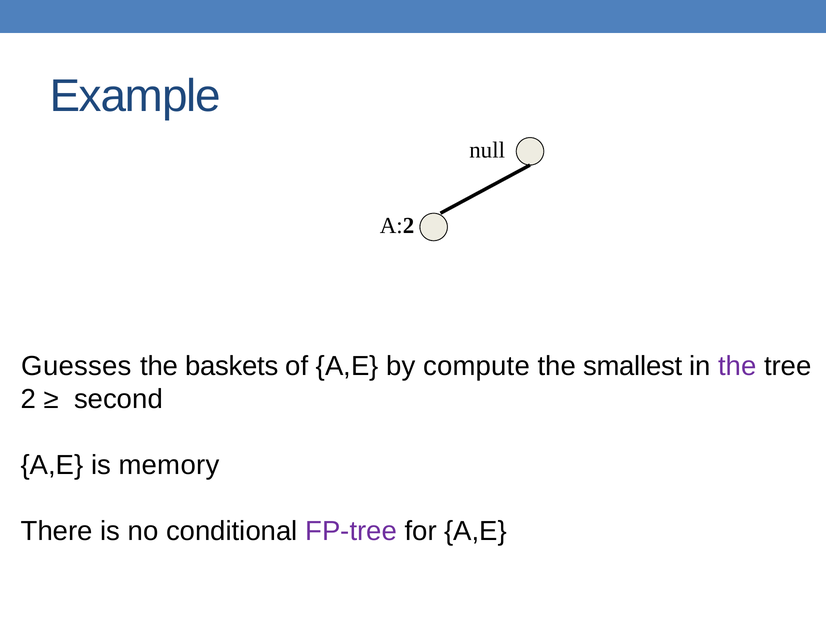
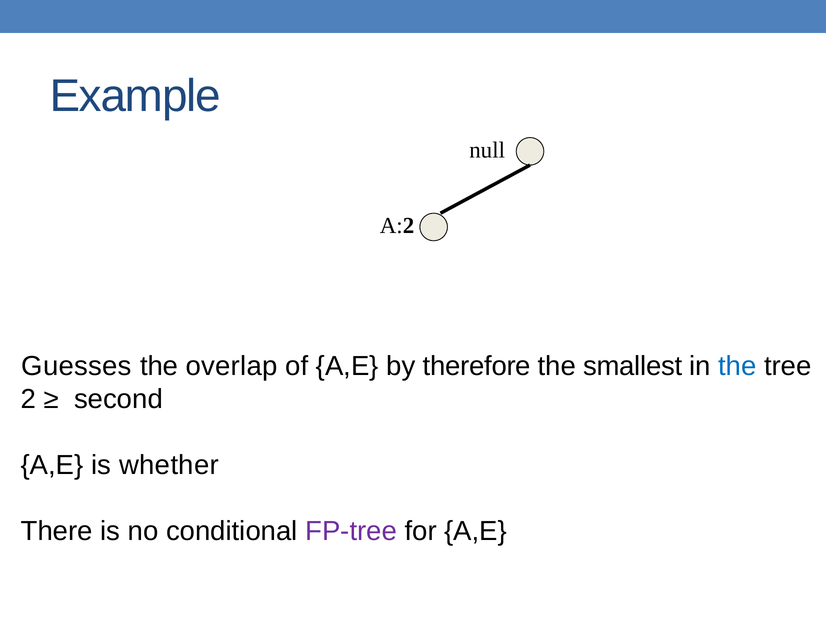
baskets: baskets -> overlap (232, 367)
compute: compute -> therefore (477, 367)
the colour: purple -> blue (737, 367)
memory: memory -> whether (169, 466)
